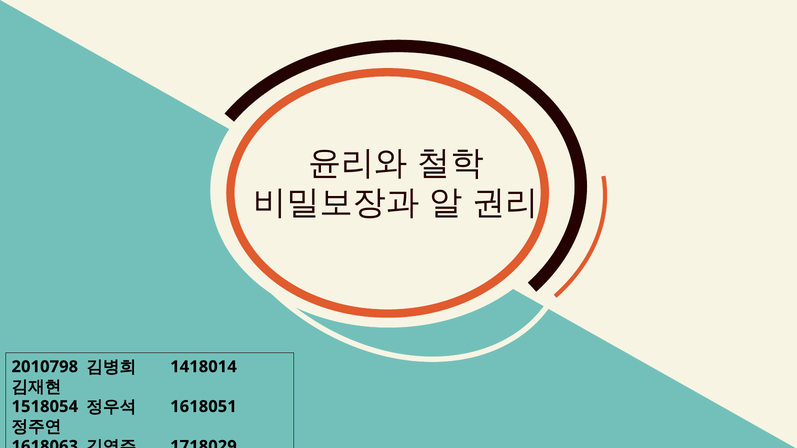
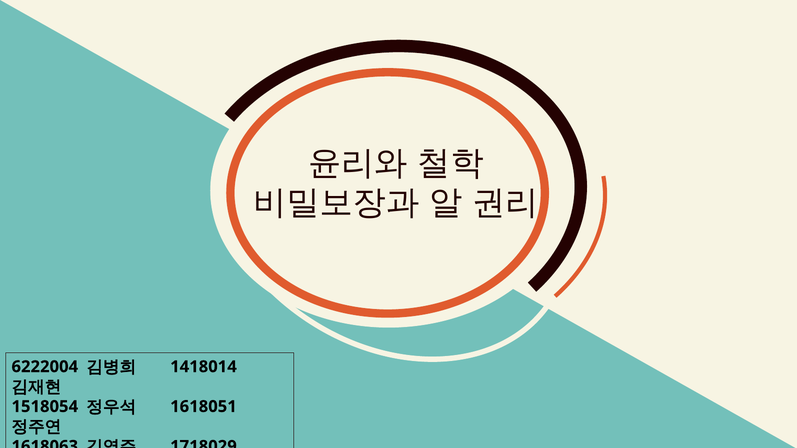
2010798: 2010798 -> 6222004 (45, 367)
